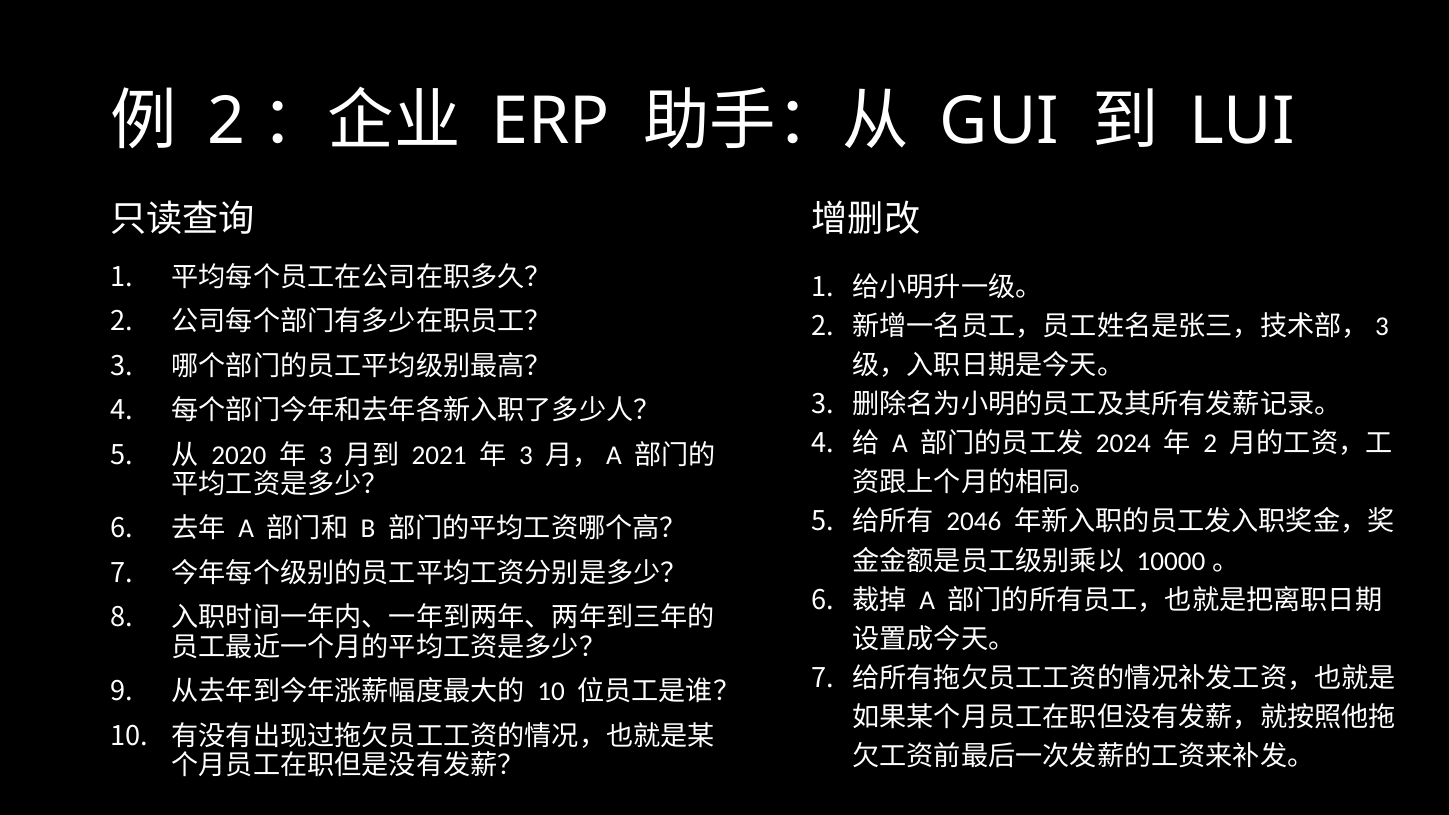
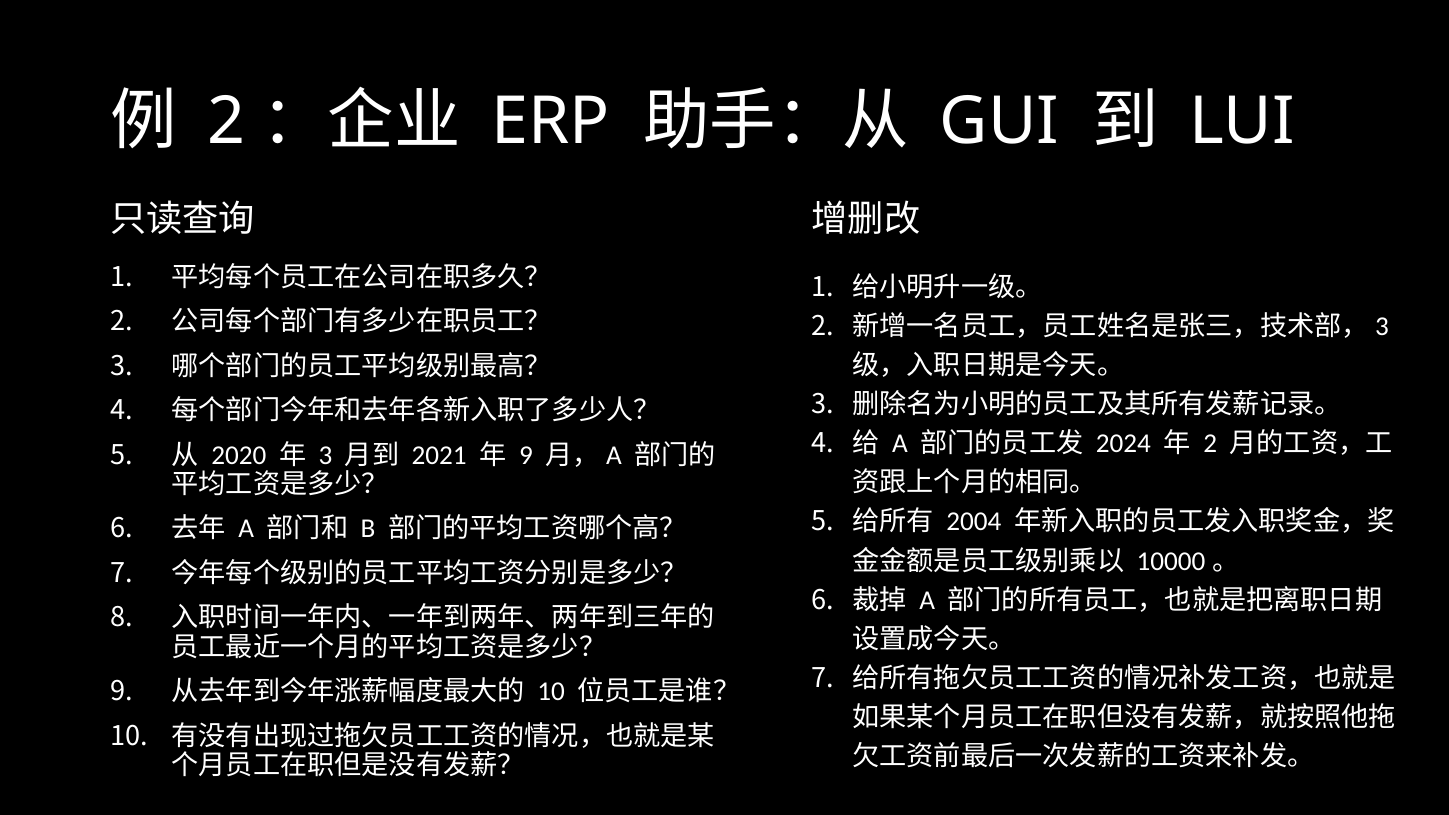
3: 3 -> 9 (526, 455)
2046: 2046 -> 2004 (974, 522)
